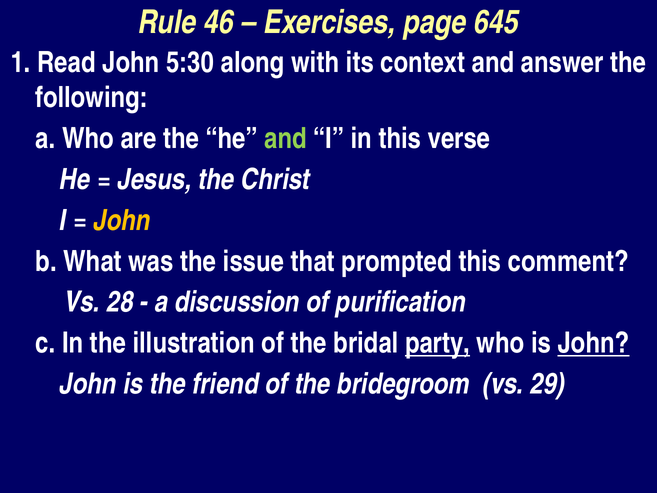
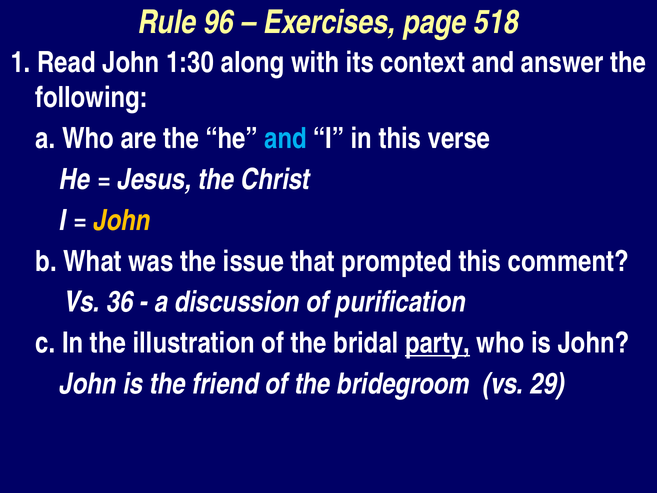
46: 46 -> 96 (219, 22)
645: 645 -> 518 (496, 22)
5:30: 5:30 -> 1:30 (190, 63)
and colour: light green -> light blue (286, 139)
28: 28 -> 36 (120, 302)
John underline: present -> none (594, 343)
